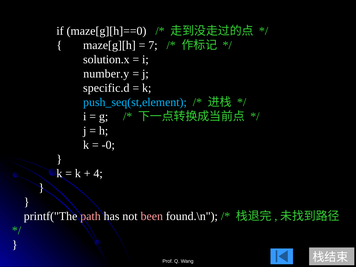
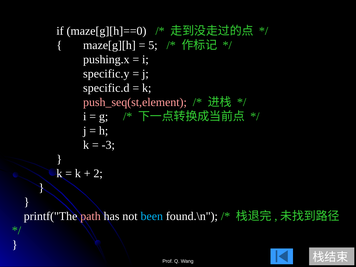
7: 7 -> 5 (153, 45)
solution.x: solution.x -> pushing.x (106, 60)
number.y: number.y -> specific.y (106, 74)
push_seq(st,element colour: light blue -> pink (135, 102)
-0: -0 -> -3 (108, 145)
4: 4 -> 2 (98, 173)
been colour: pink -> light blue (152, 216)
